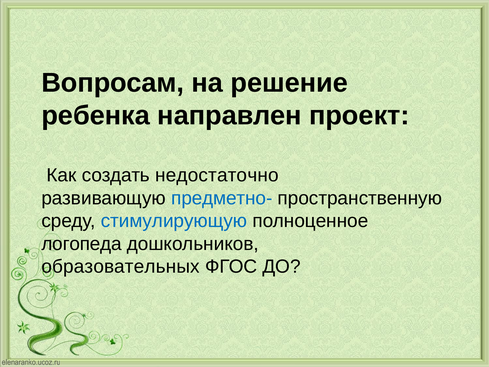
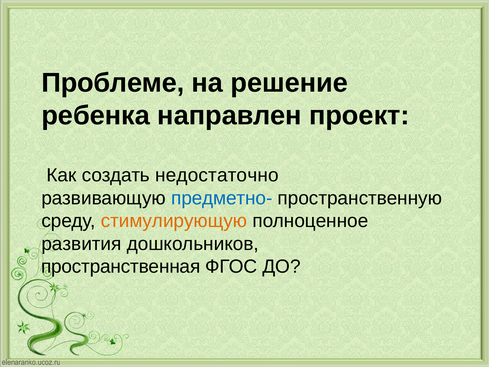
Вопросам: Вопросам -> Проблеме (113, 83)
стимулирующую colour: blue -> orange (174, 221)
логопеда: логопеда -> развития (81, 244)
образовательных: образовательных -> пространственная (121, 266)
